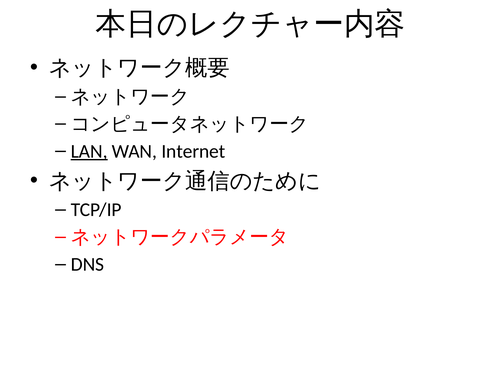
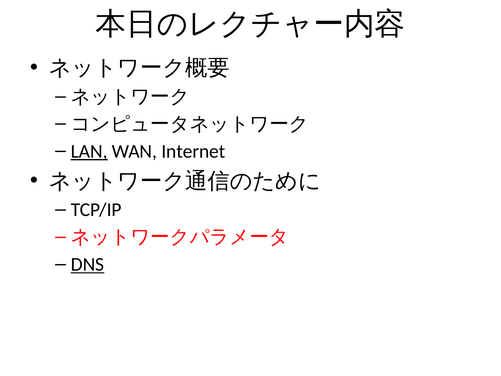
DNS underline: none -> present (87, 264)
